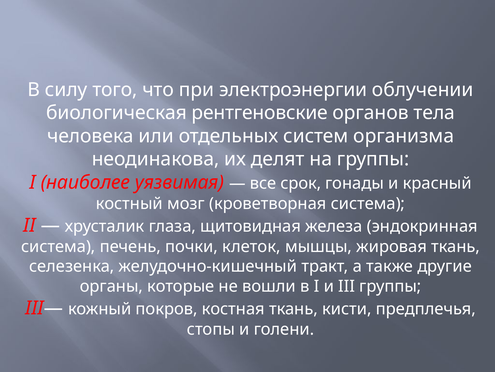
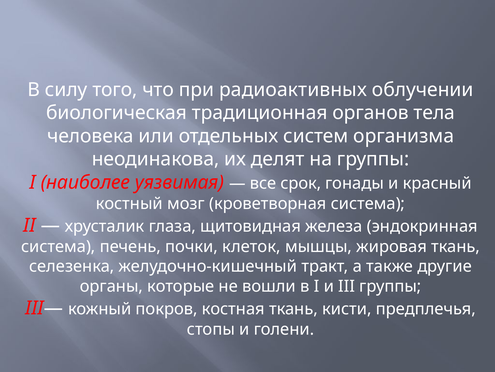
электроэнергии: электроэнергии -> радиоактивных (293, 89)
рентгеновские: рентгеновские -> традиционная (260, 113)
